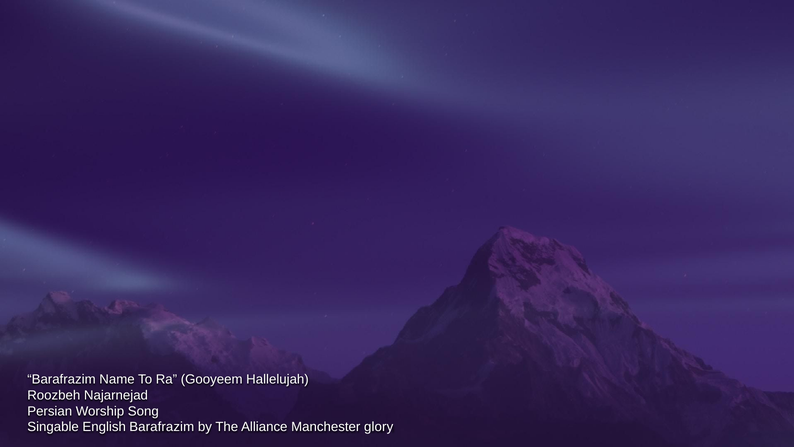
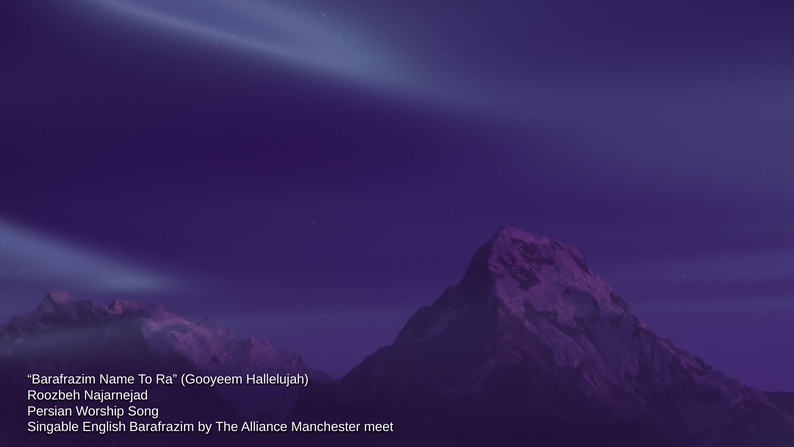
glory: glory -> meet (379, 427)
